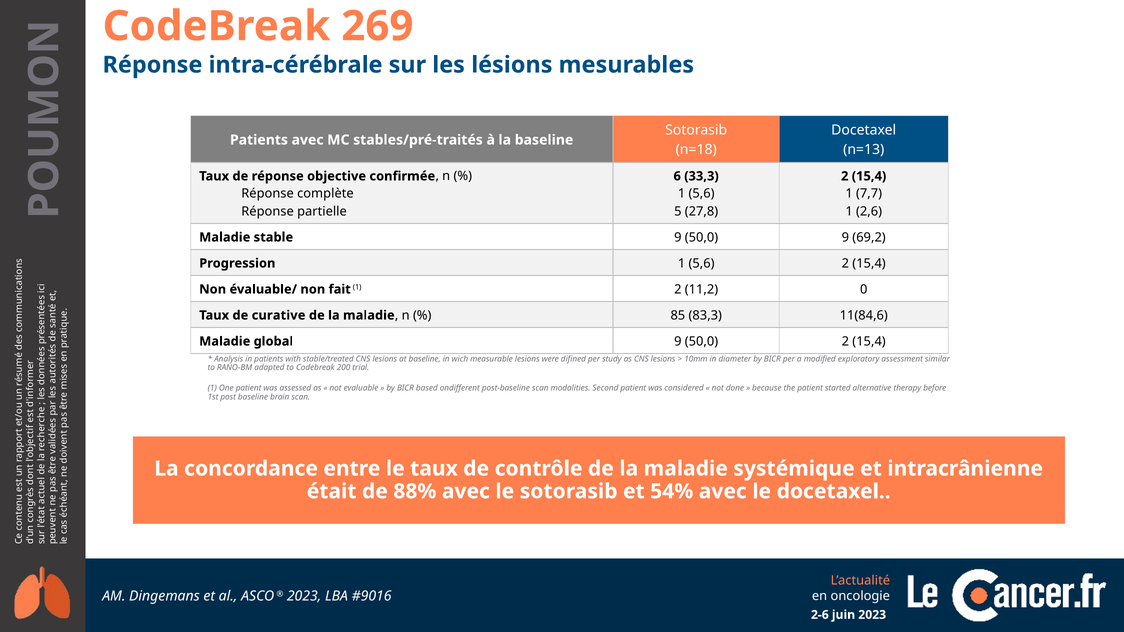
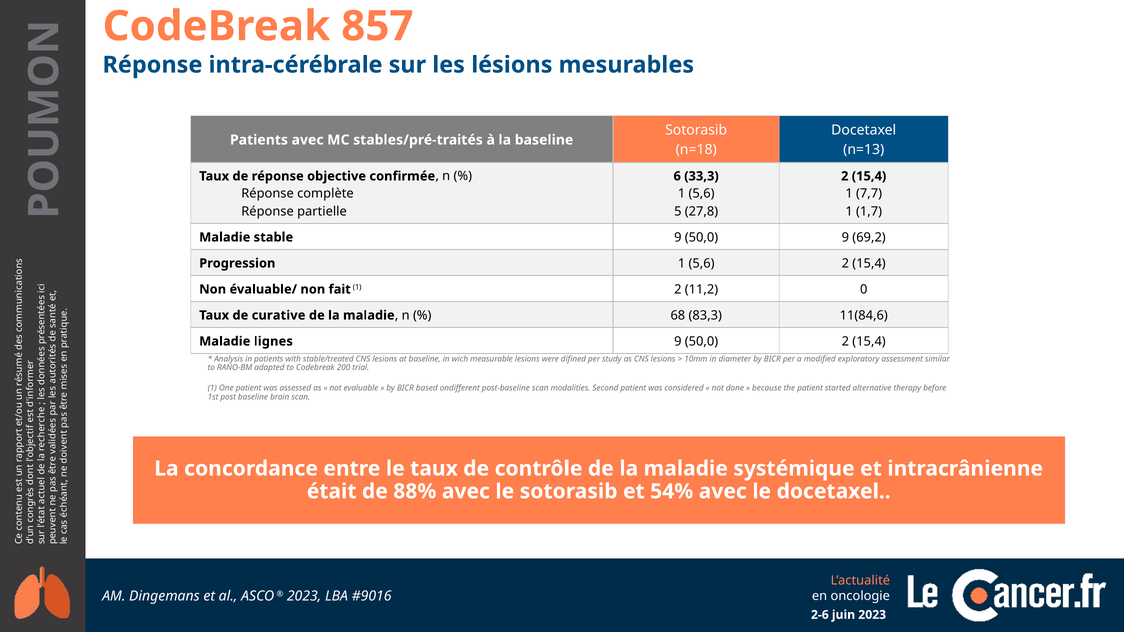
269: 269 -> 857 (377, 26)
2,6: 2,6 -> 1,7 (869, 211)
85: 85 -> 68 (678, 315)
global: global -> lignes (273, 341)
